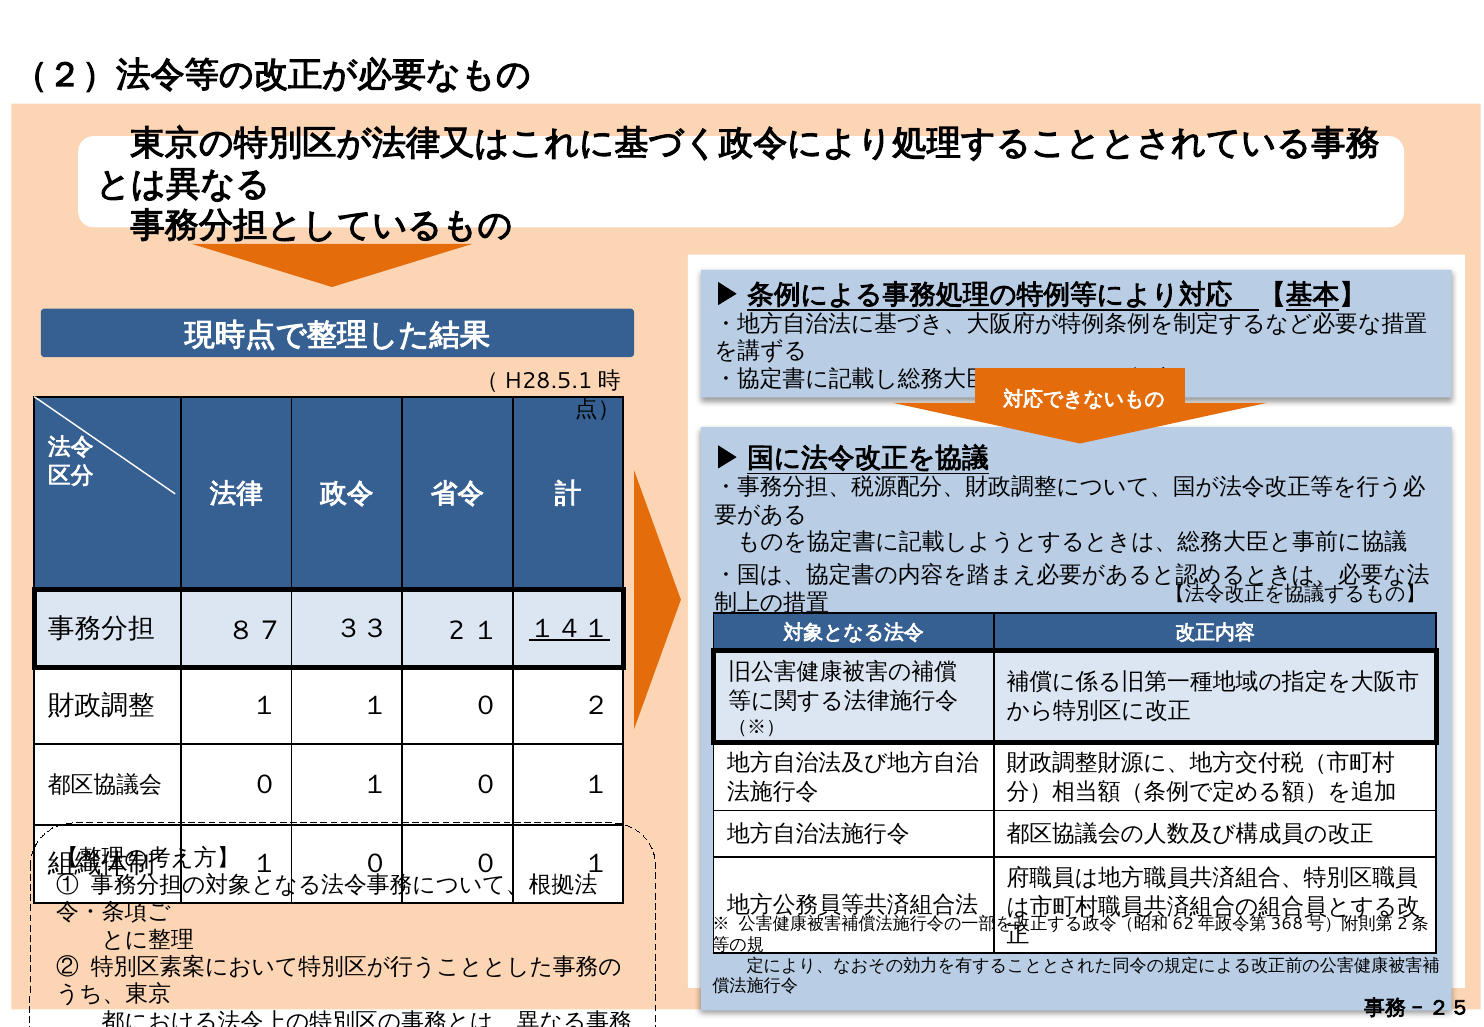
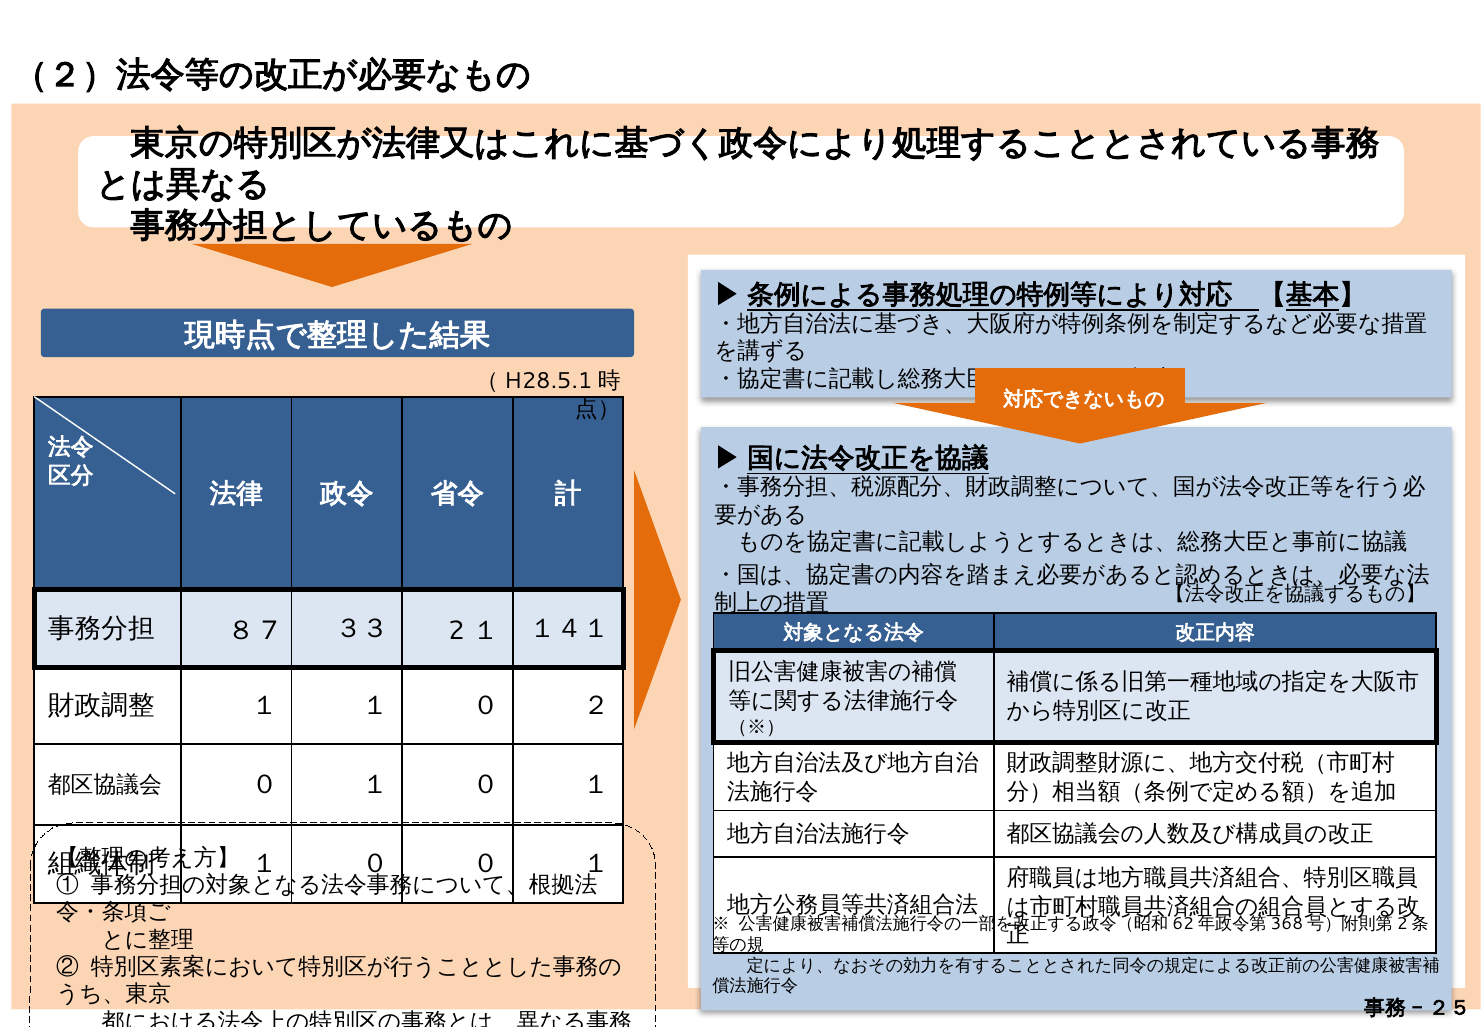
１４１ underline: present -> none (569, 629)
